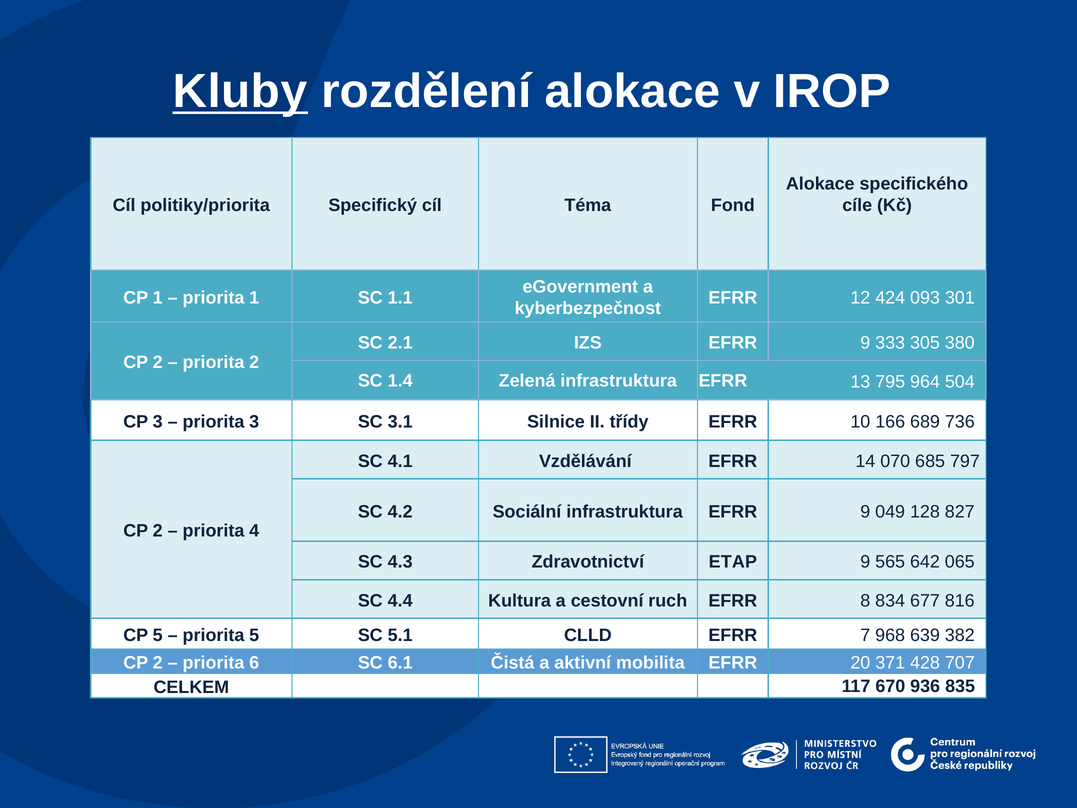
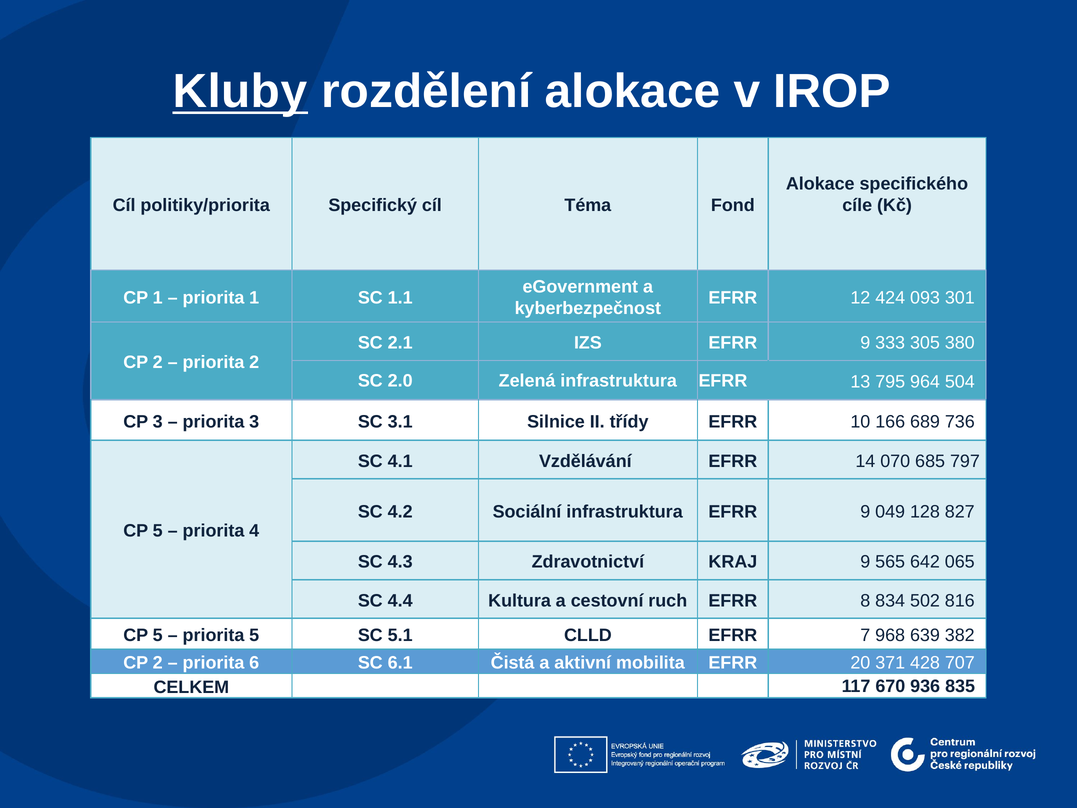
1.4: 1.4 -> 2.0 (400, 381)
2: 2 -> 5 (158, 531)
ETAP: ETAP -> KRAJ (733, 562)
677: 677 -> 502 (925, 600)
